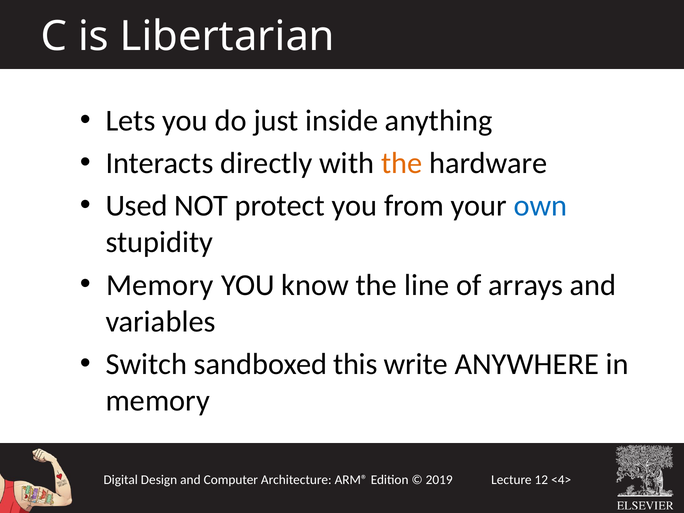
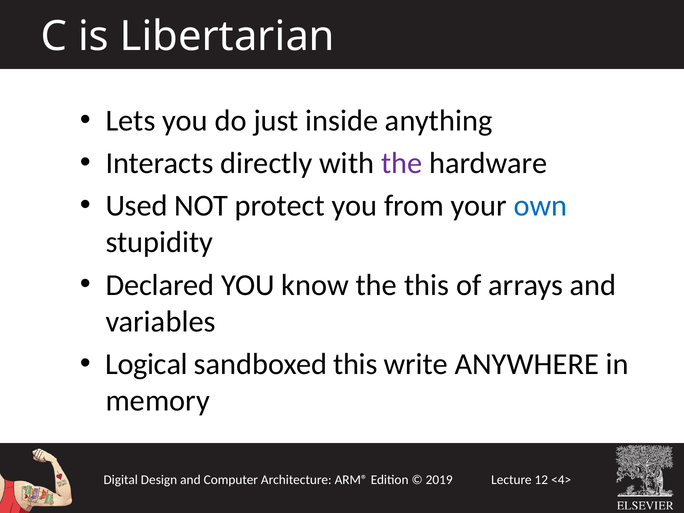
the colour: orange -> purple (402, 163)
Memory: Memory -> Declared (160, 285)
the line: line -> this (427, 285)
Switch: Switch -> Logical (146, 364)
